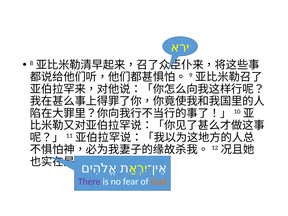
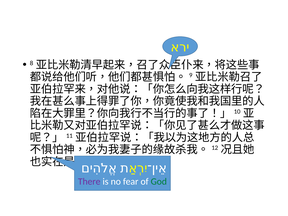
God colour: orange -> green (159, 182)
